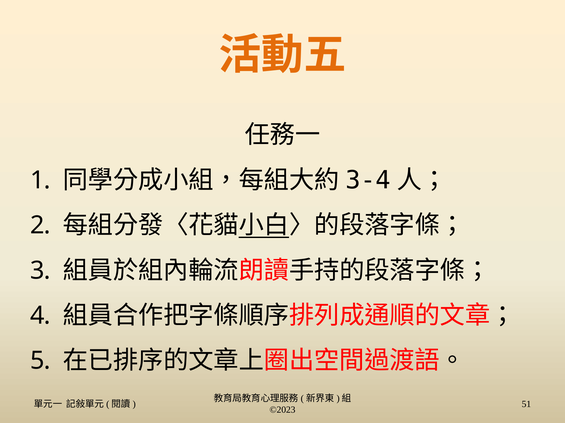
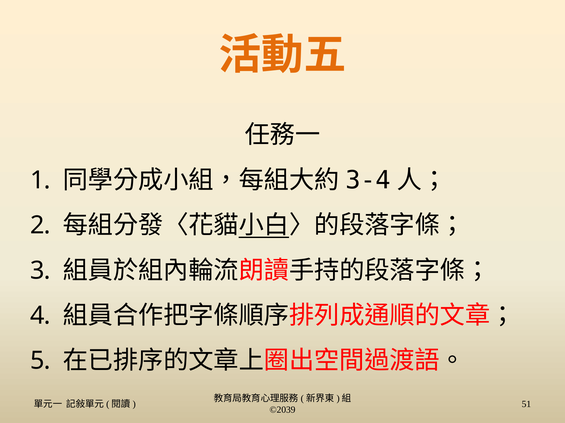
©2023: ©2023 -> ©2039 (282, 410)
